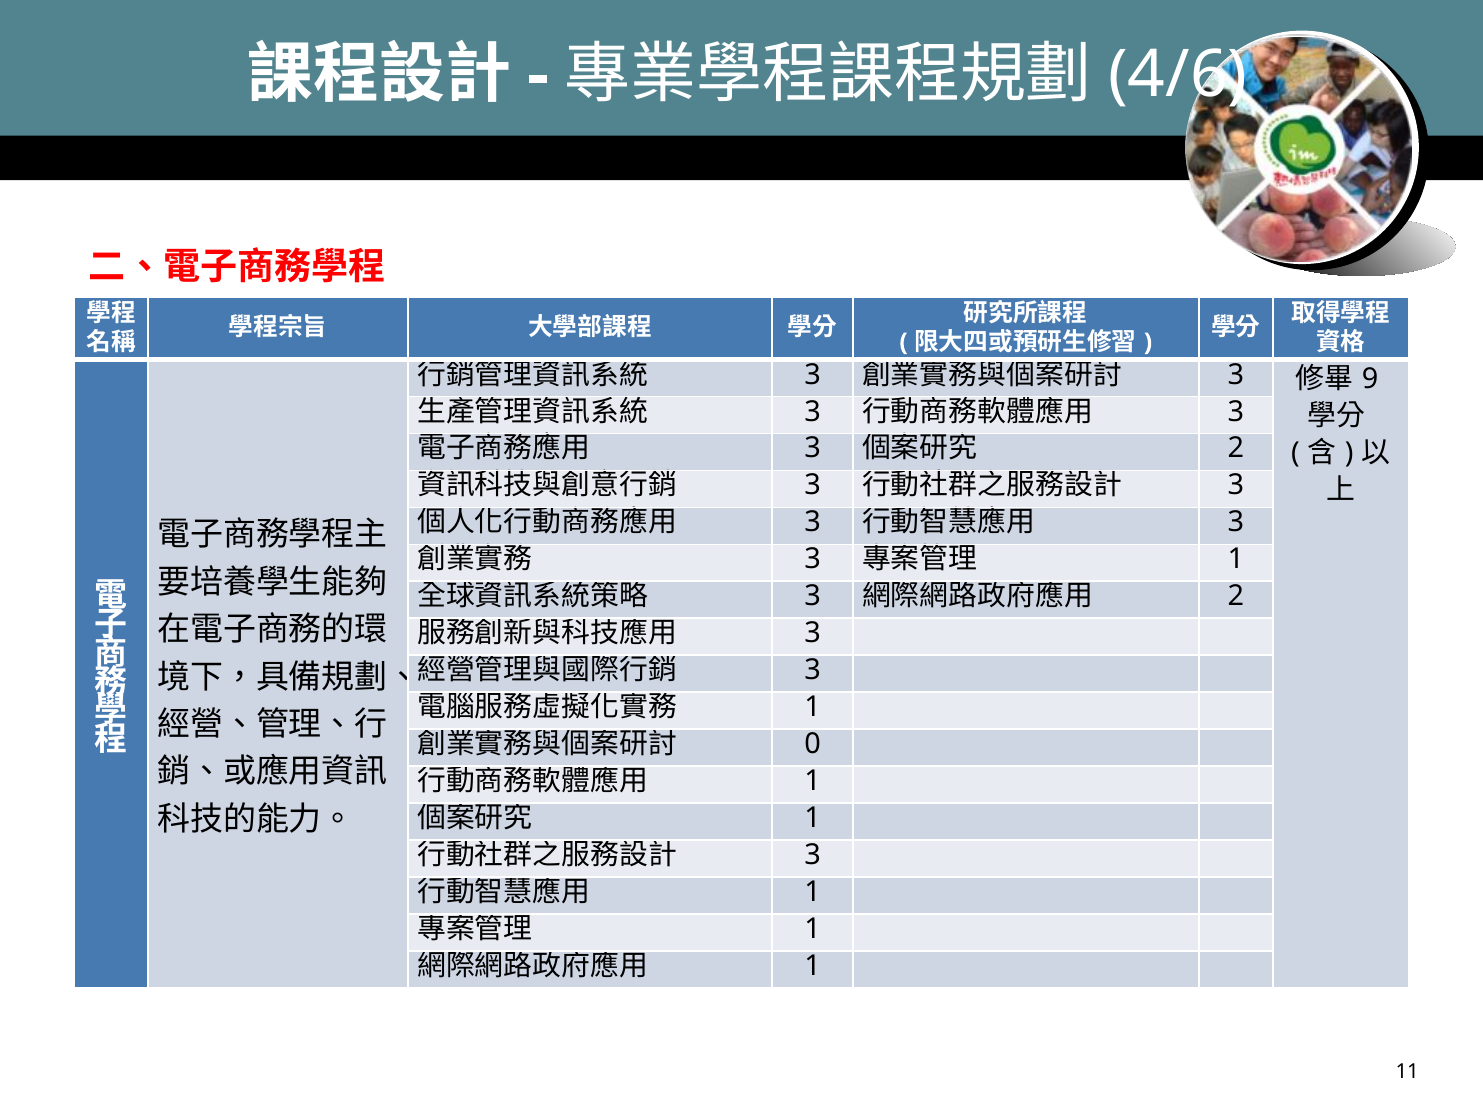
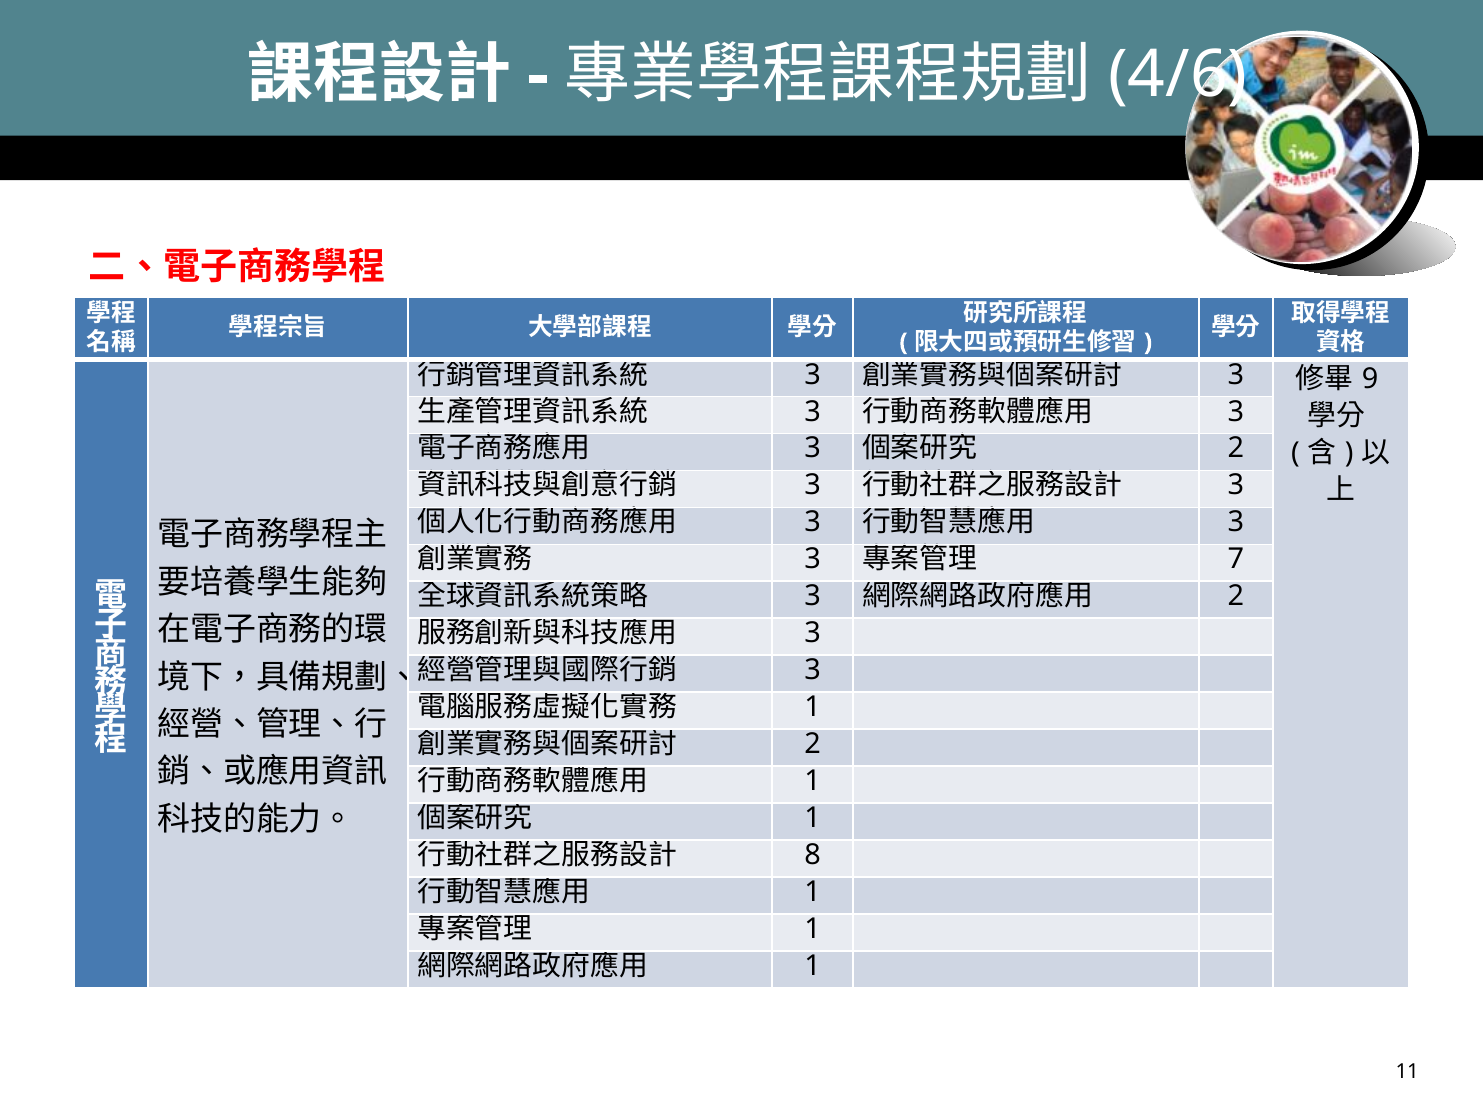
1: 1 -> 7 (1236, 559)
0: 0 -> 2 (813, 744)
3: 3 -> 8 (813, 855)
